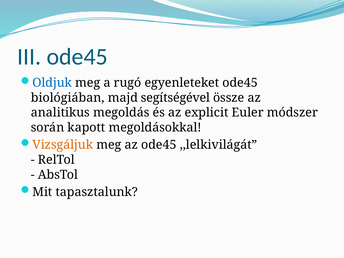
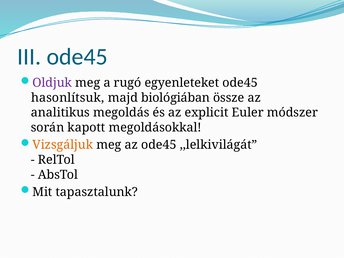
Oldjuk colour: blue -> purple (52, 83)
biológiában: biológiában -> hasonlítsuk (68, 98)
segítségével: segítségével -> biológiában (176, 98)
